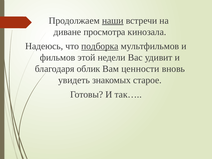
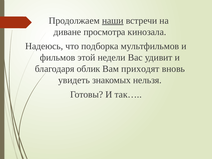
подборка underline: present -> none (100, 46)
ценности: ценности -> приходят (140, 69)
старое: старое -> нельзя (147, 80)
